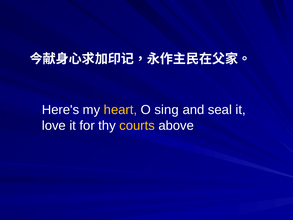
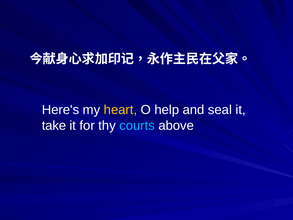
sing: sing -> help (167, 110)
love: love -> take (54, 125)
courts colour: yellow -> light blue (137, 125)
